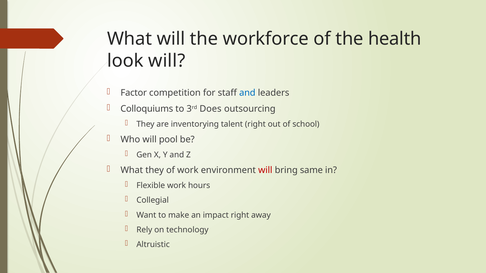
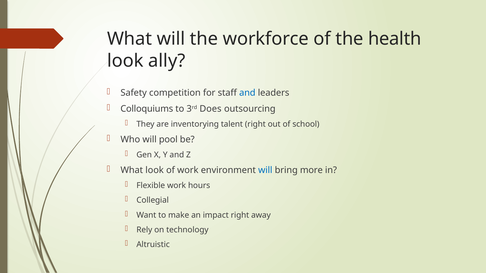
look will: will -> ally (167, 61)
Factor: Factor -> Safety (134, 93)
What they: they -> look (155, 171)
will colour: red -> blue (265, 171)
same: same -> more (311, 171)
